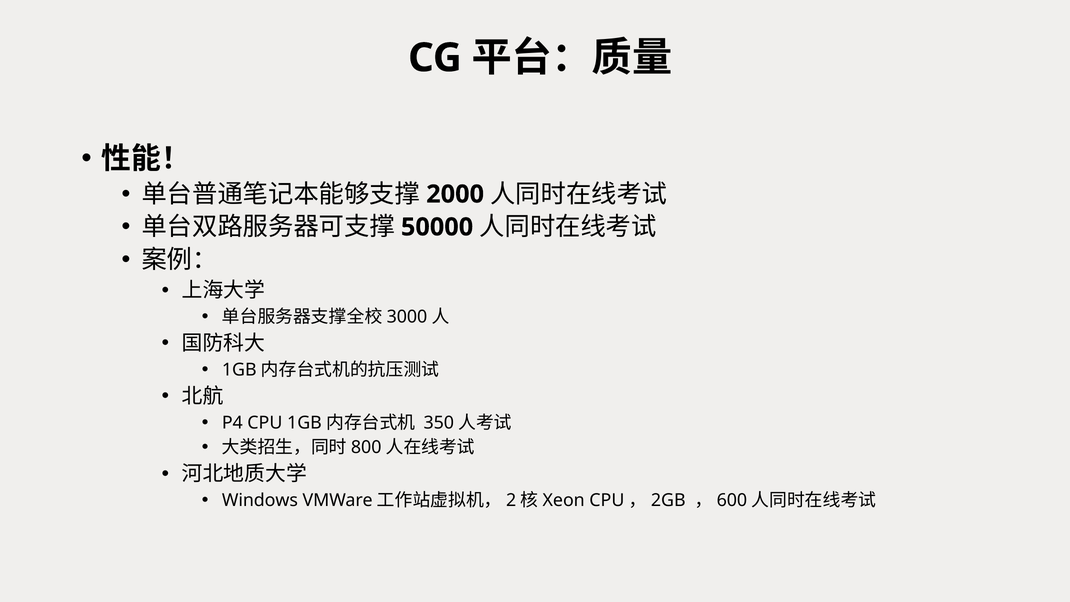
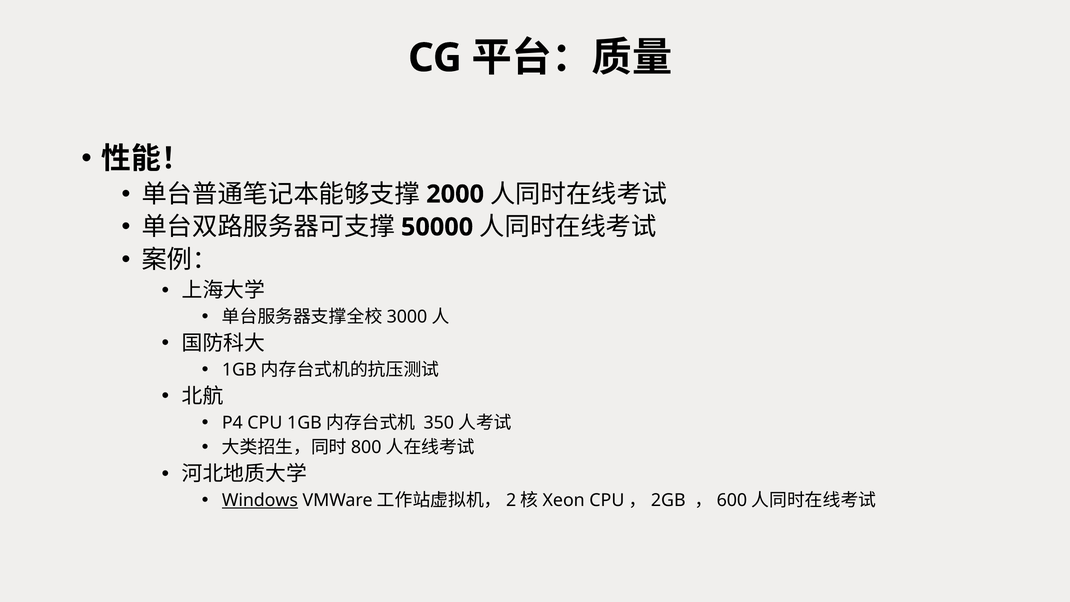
Windows underline: none -> present (260, 500)
